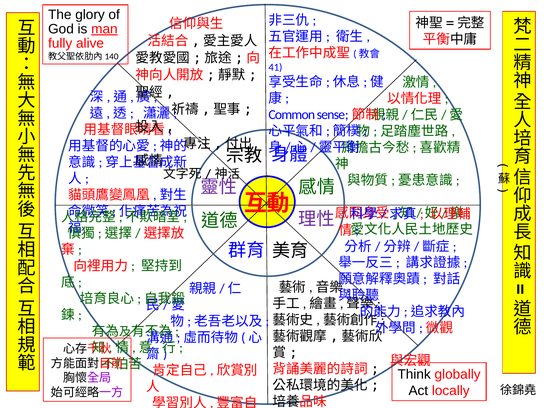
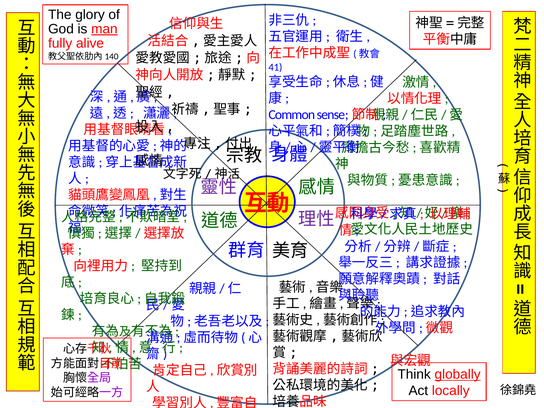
globally underline: none -> present (458, 374)
